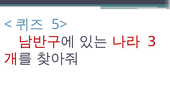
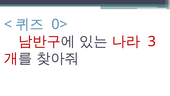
5>: 5> -> 0> (59, 24)
